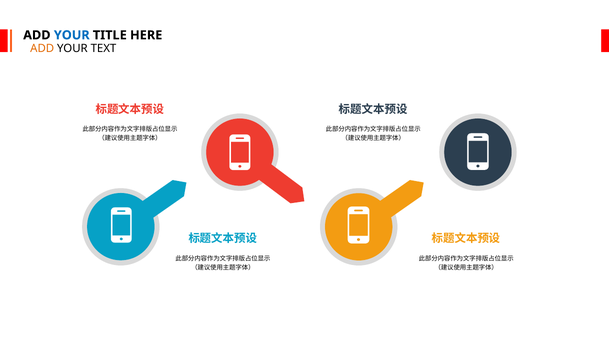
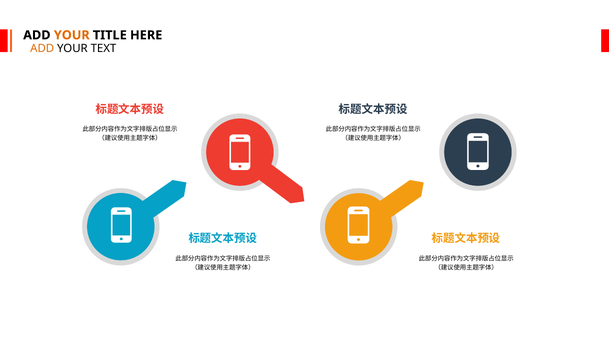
YOUR colour: blue -> orange (72, 35)
